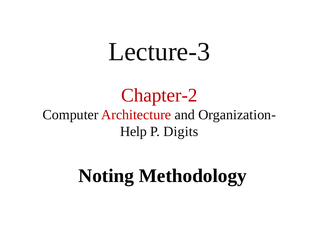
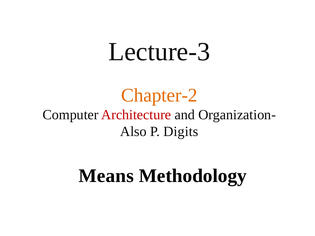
Chapter-2 colour: red -> orange (159, 95)
Help: Help -> Also (133, 132)
Noting: Noting -> Means (106, 176)
